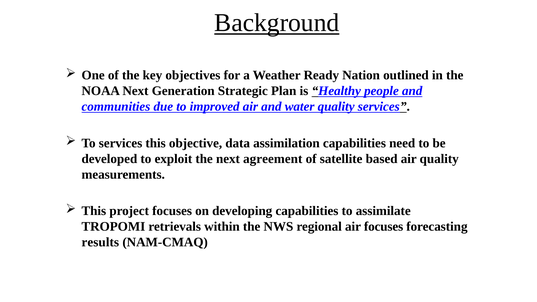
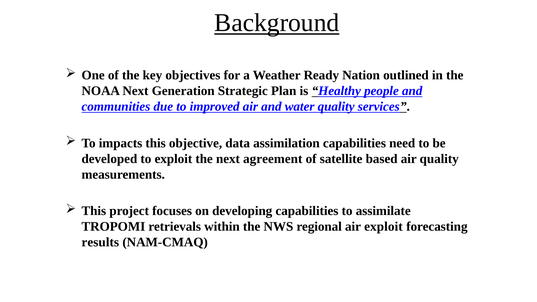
To services: services -> impacts (121, 143)
air focuses: focuses -> exploit (383, 227)
